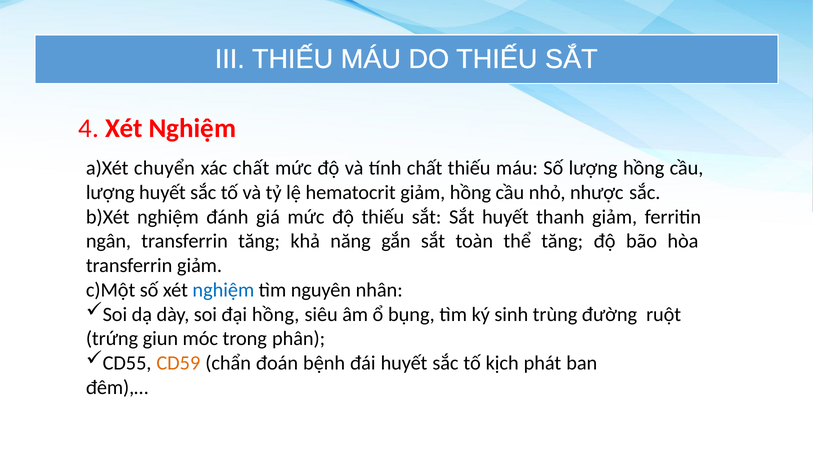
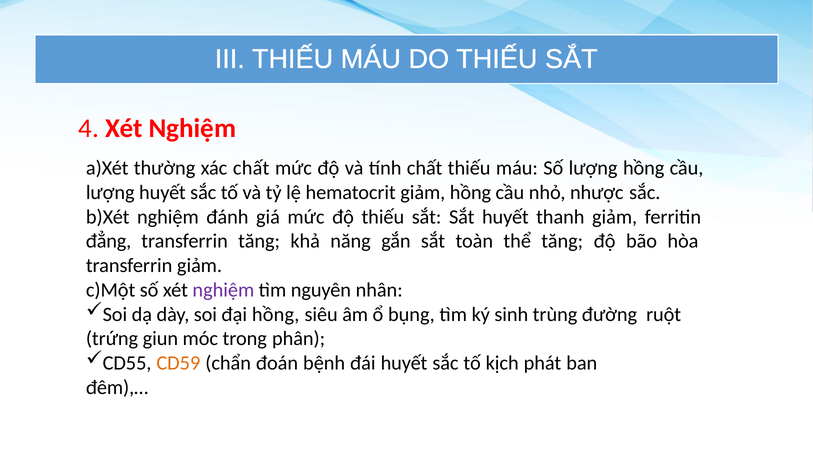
chuyển: chuyển -> thường (165, 168)
ngân: ngân -> đẳng (109, 241)
nghiệm colour: blue -> purple (223, 290)
